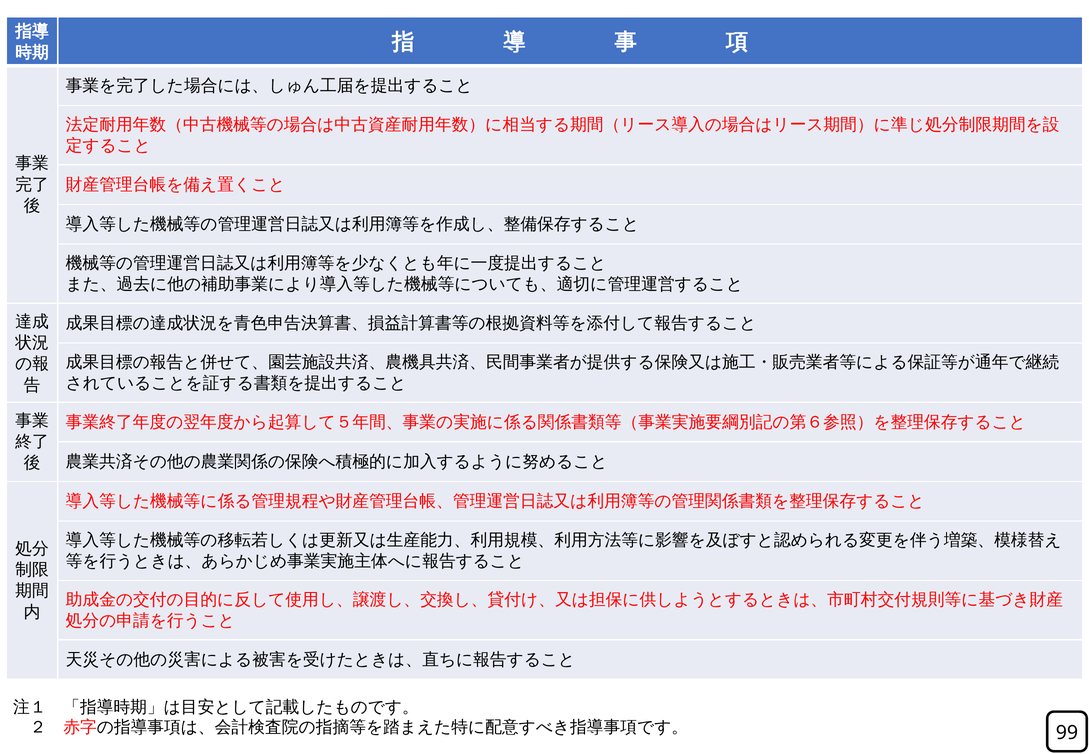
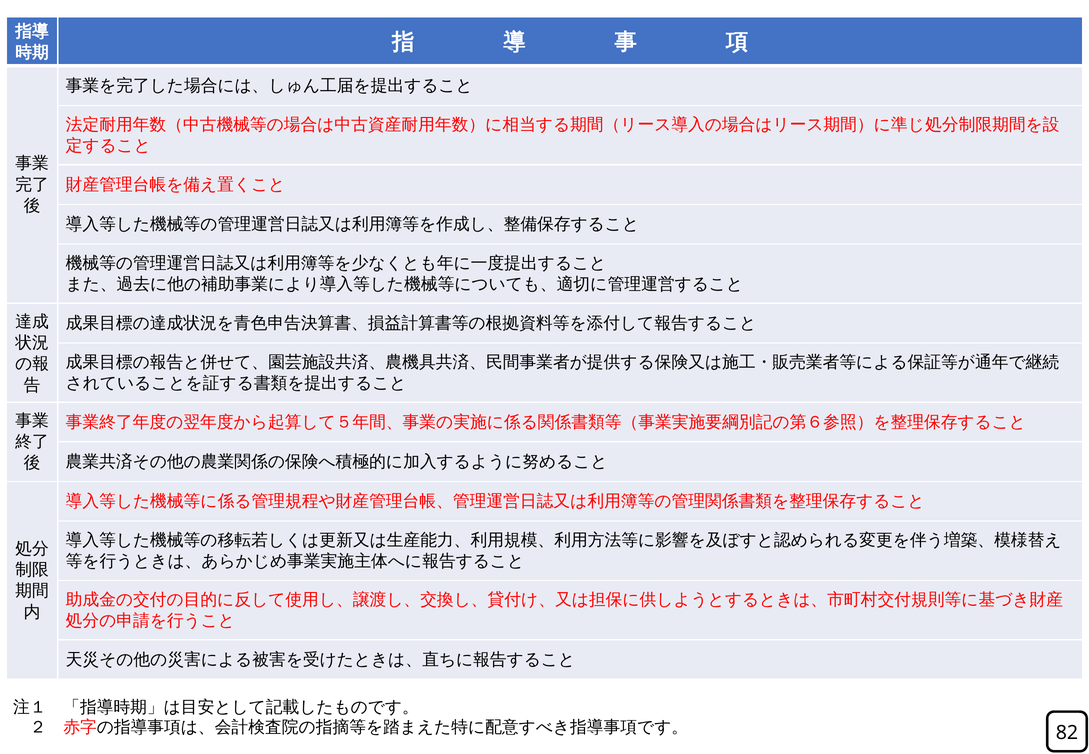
99: 99 -> 82 (1067, 733)
